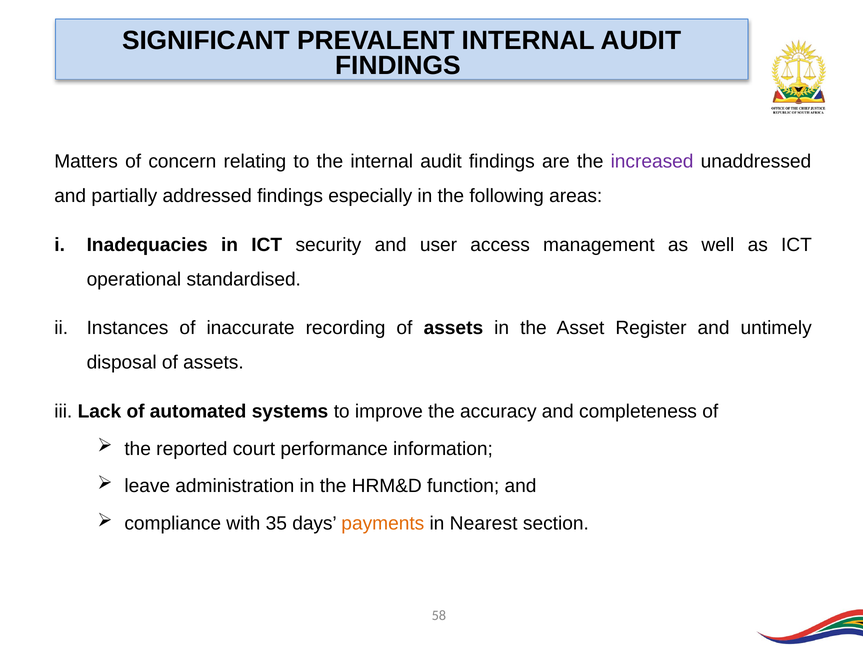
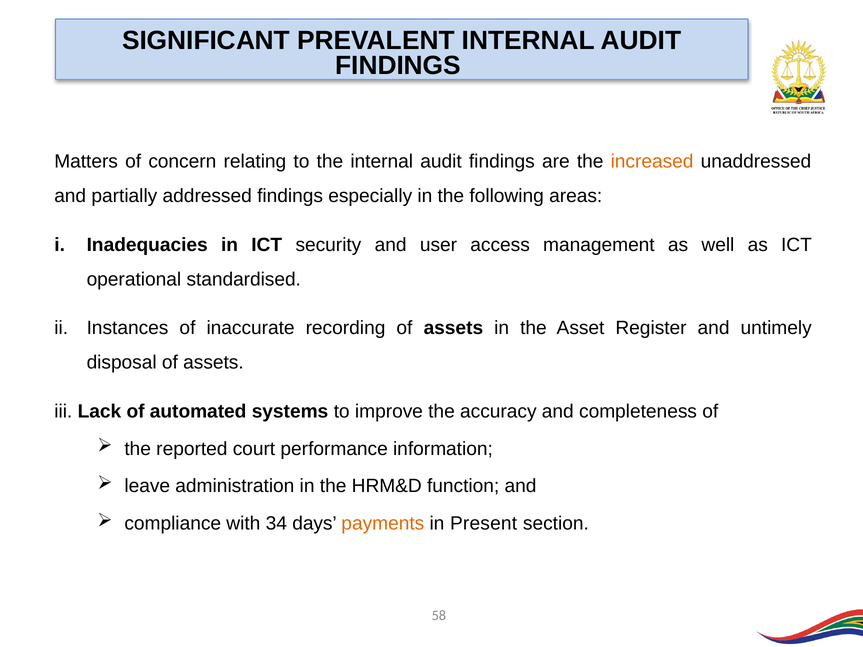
increased colour: purple -> orange (652, 162)
35: 35 -> 34 (276, 524)
Nearest: Nearest -> Present (484, 524)
